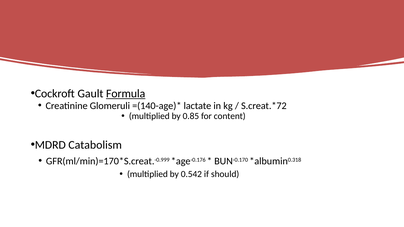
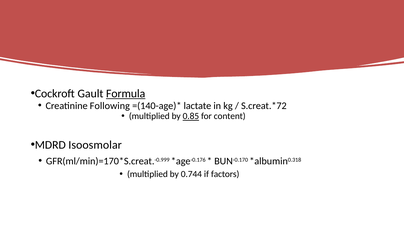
Glomeruli: Glomeruli -> Following (110, 106)
0.85 underline: none -> present (191, 116)
Catabolism: Catabolism -> Isoosmolar (95, 145)
0.542: 0.542 -> 0.744 (191, 174)
should: should -> factors (225, 174)
